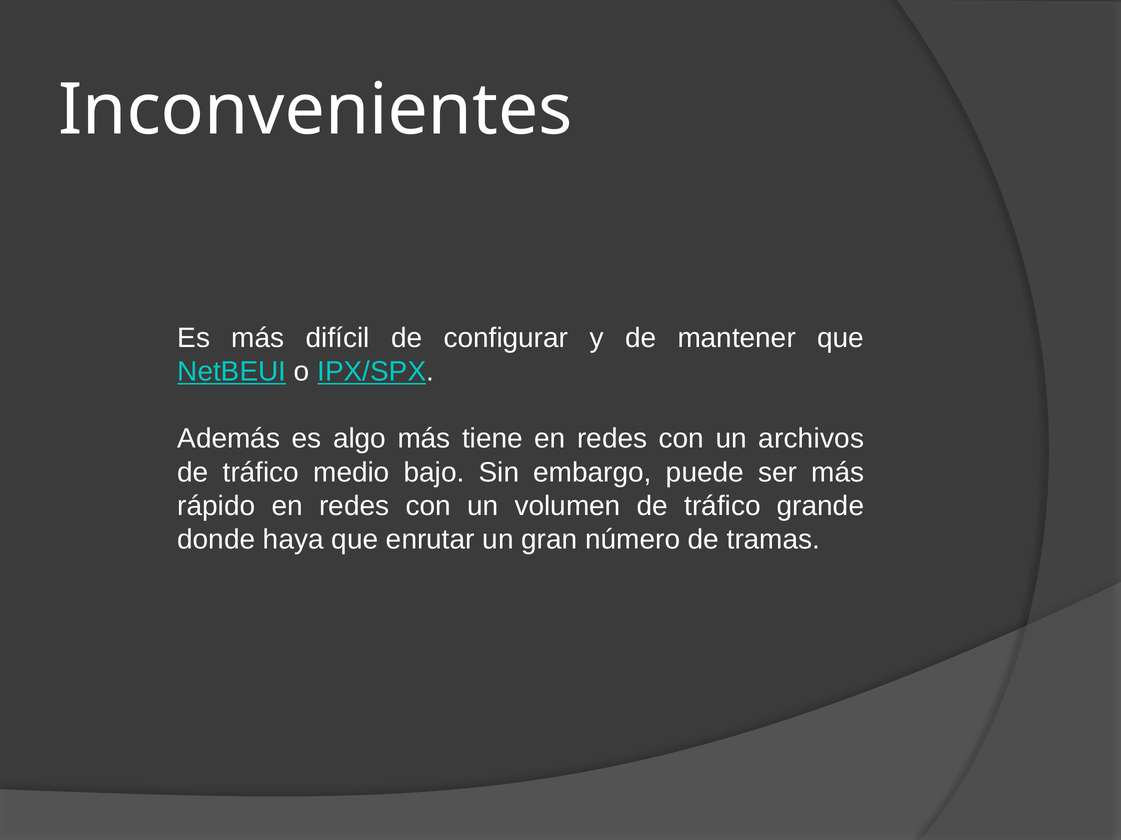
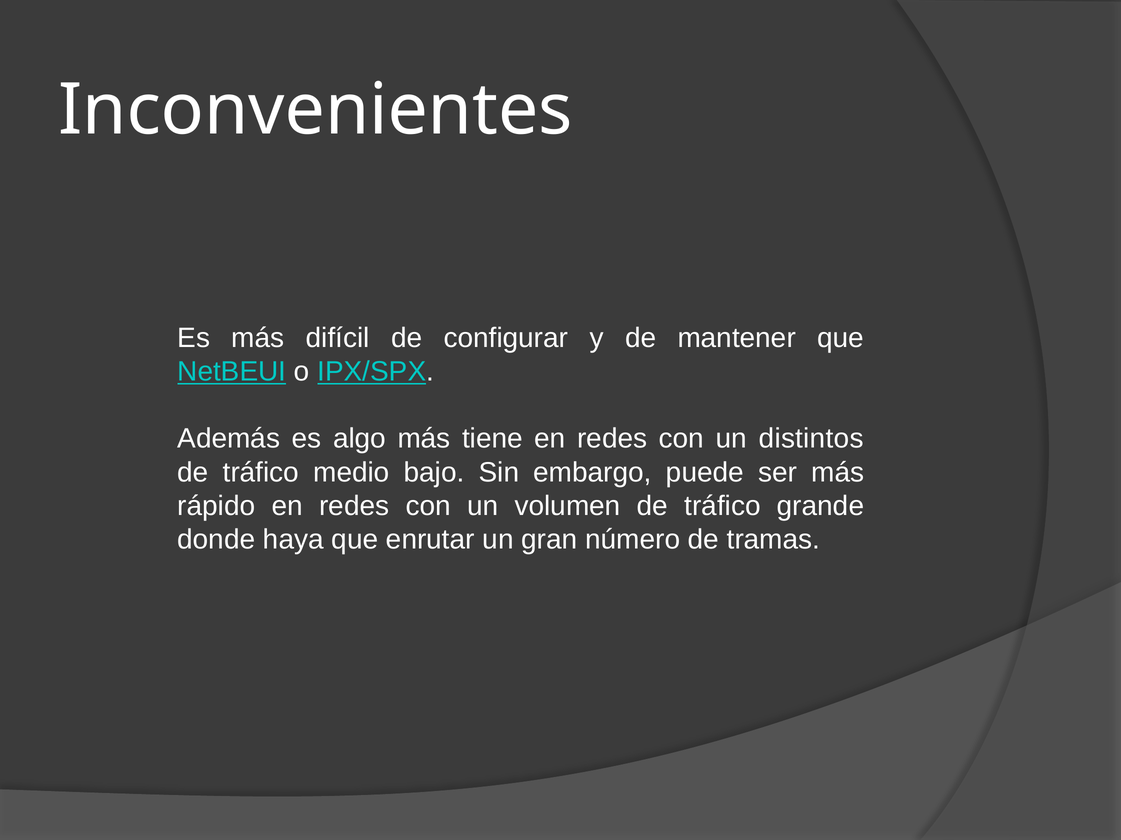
archivos: archivos -> distintos (811, 439)
